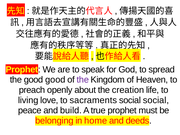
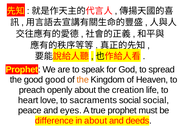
the colour: purple -> orange (83, 80)
living: living -> heart (28, 100)
build: build -> eyes (71, 110)
belonging: belonging -> difference (54, 121)
in home: home -> about (96, 121)
